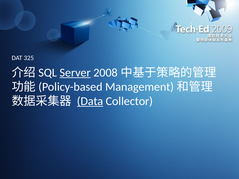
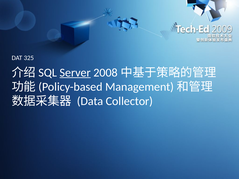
Data underline: present -> none (90, 101)
